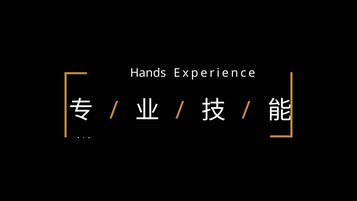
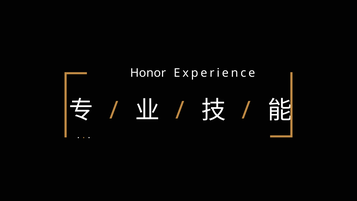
Hands: Hands -> Honor (148, 73)
